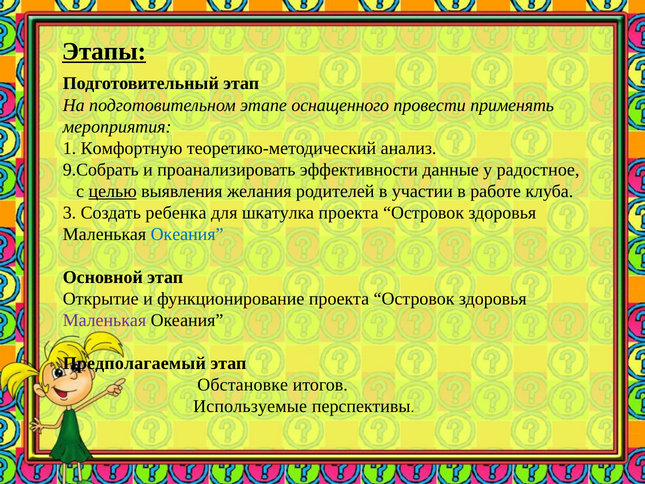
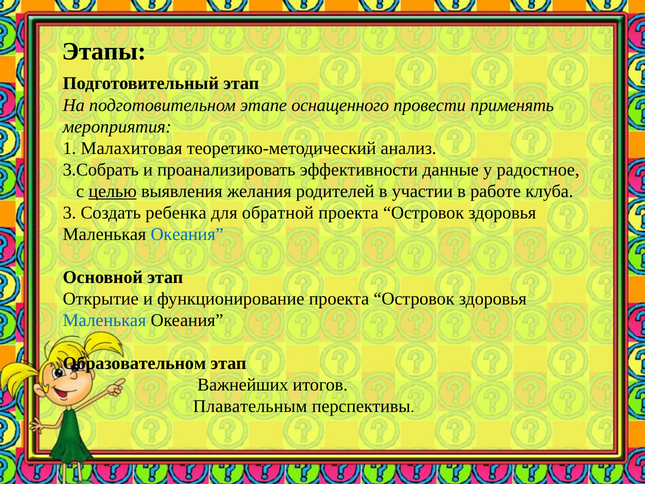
Этапы underline: present -> none (104, 51)
Комфортную: Комфортную -> Малахитовая (132, 148)
9.Собрать: 9.Собрать -> 3.Собрать (101, 170)
шкатулка: шкатулка -> обратной (278, 213)
Маленькая colour: purple -> blue (104, 320)
Предполагаемый: Предполагаемый -> Образовательном (134, 363)
Обстановке: Обстановке -> Важнейших (243, 385)
Используемые: Используемые -> Плавательным (250, 406)
